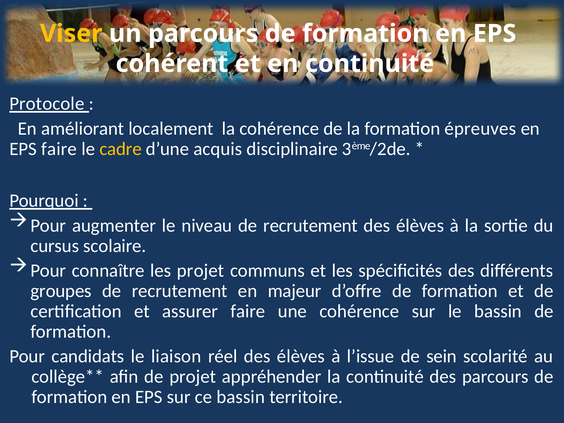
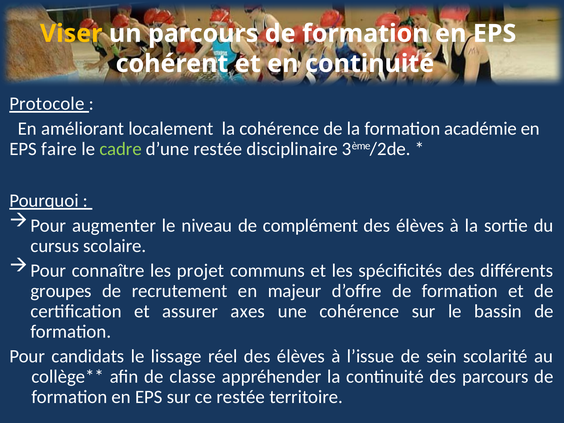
épreuves: épreuves -> académie (481, 129)
cadre colour: yellow -> light green (121, 149)
d’une acquis: acquis -> restée (218, 149)
niveau de recrutement: recrutement -> complément (311, 226)
assurer faire: faire -> axes (248, 311)
liaison: liaison -> lissage (176, 356)
de projet: projet -> classe (193, 377)
ce bassin: bassin -> restée (241, 397)
